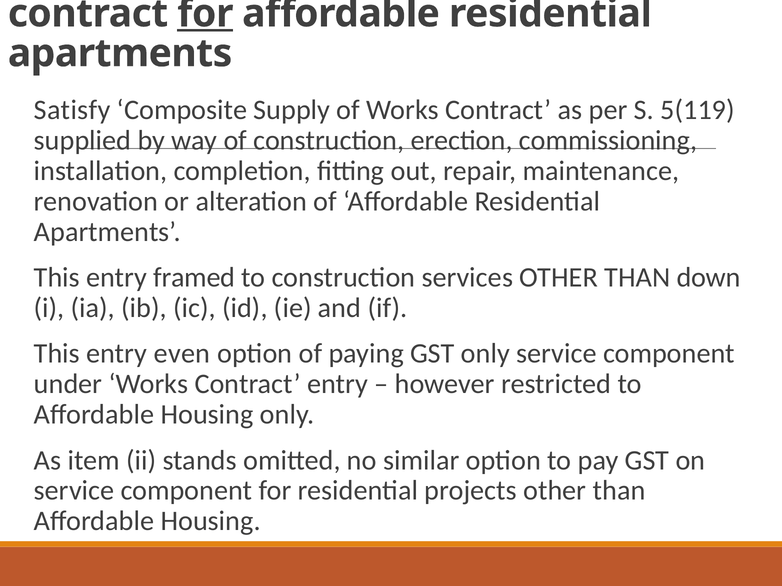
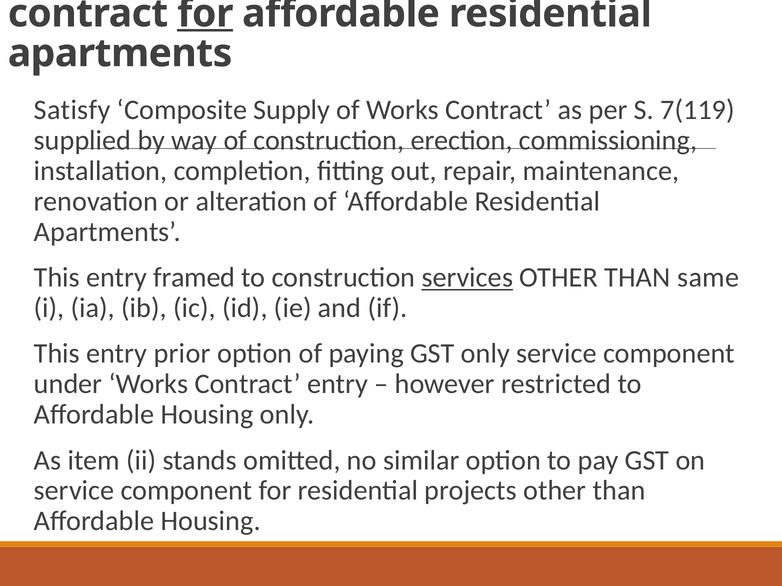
5(119: 5(119 -> 7(119 (698, 110)
services underline: none -> present (467, 278)
down: down -> same (708, 278)
even: even -> prior (182, 354)
